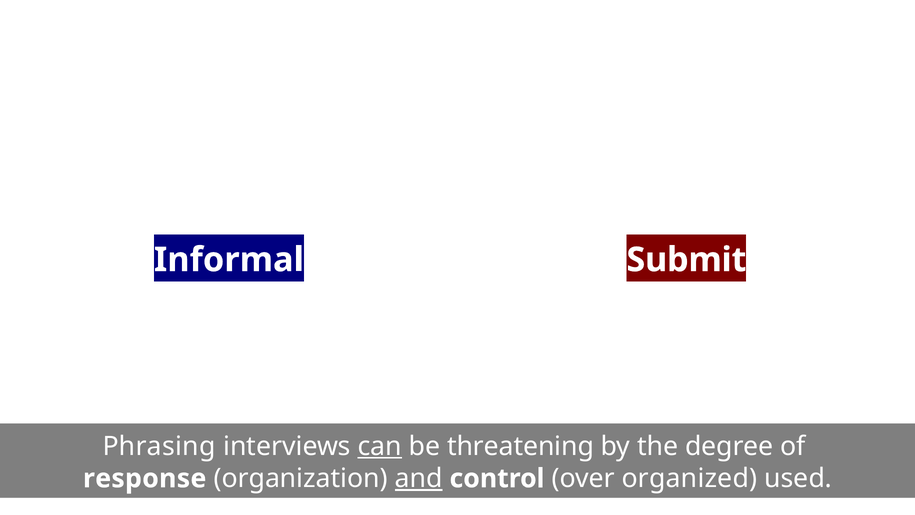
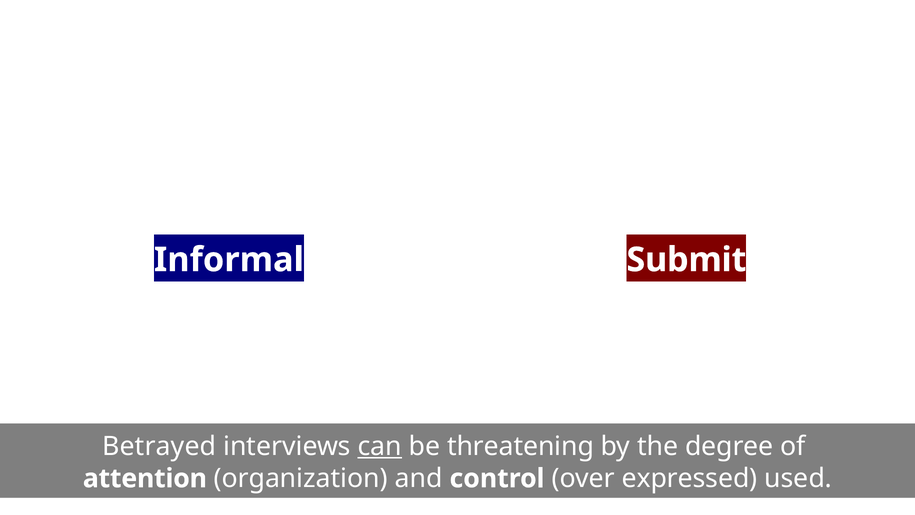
Phrasing: Phrasing -> Betrayed (159, 446)
response: response -> attention (145, 478)
and underline: present -> none (419, 478)
organized: organized -> expressed (690, 478)
